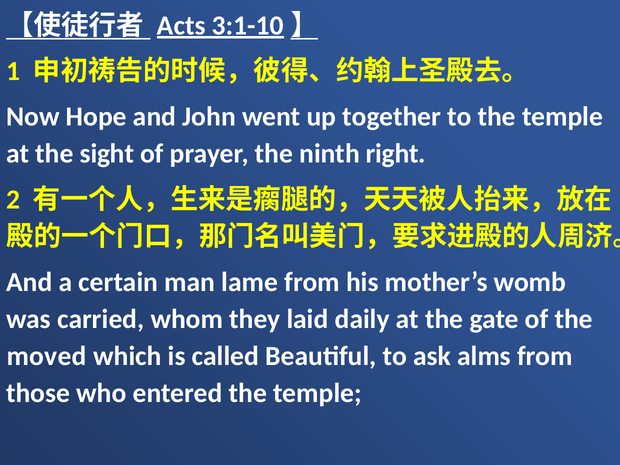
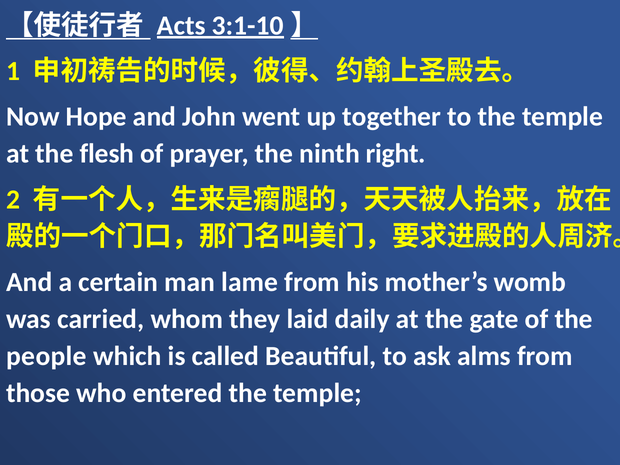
sight: sight -> flesh (107, 154)
moved: moved -> people (46, 356)
